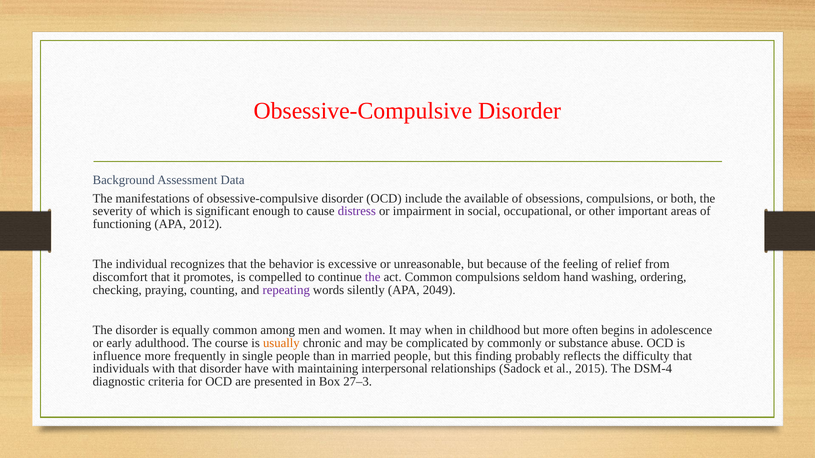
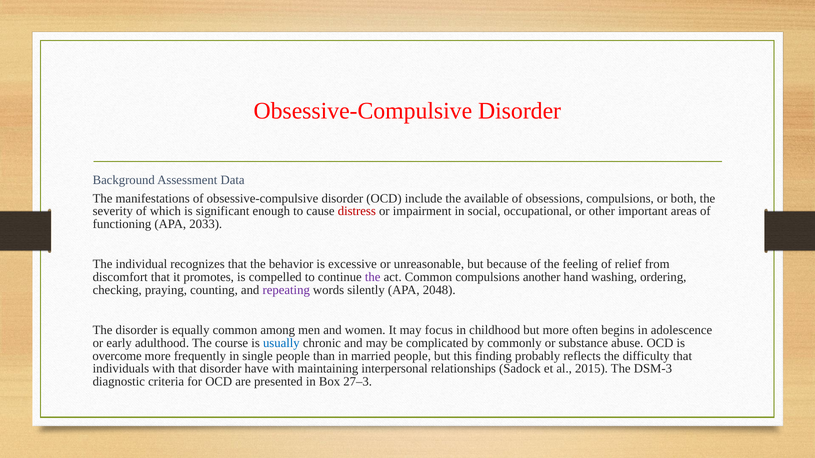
distress colour: purple -> red (357, 211)
2012: 2012 -> 2033 (206, 224)
seldom: seldom -> another (542, 277)
2049: 2049 -> 2048 (439, 290)
when: when -> focus (439, 330)
usually colour: orange -> blue (281, 343)
influence: influence -> overcome (117, 356)
DSM-4: DSM-4 -> DSM-3 (653, 369)
